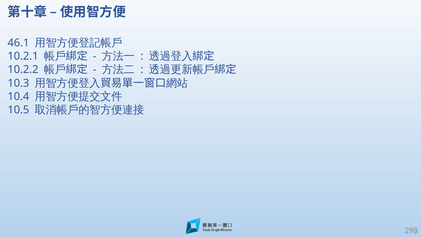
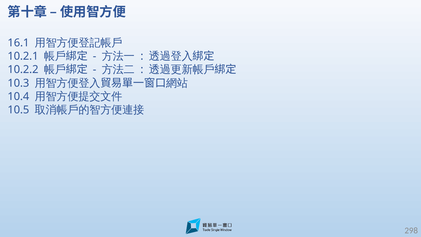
46.1: 46.1 -> 16.1 (18, 43)
